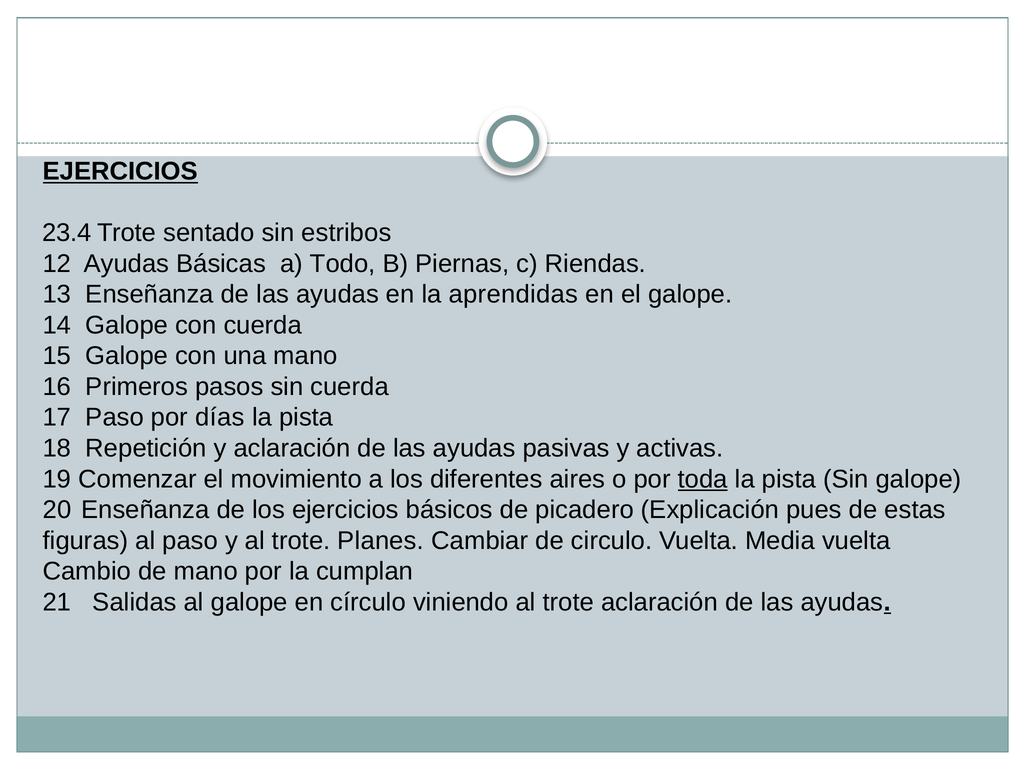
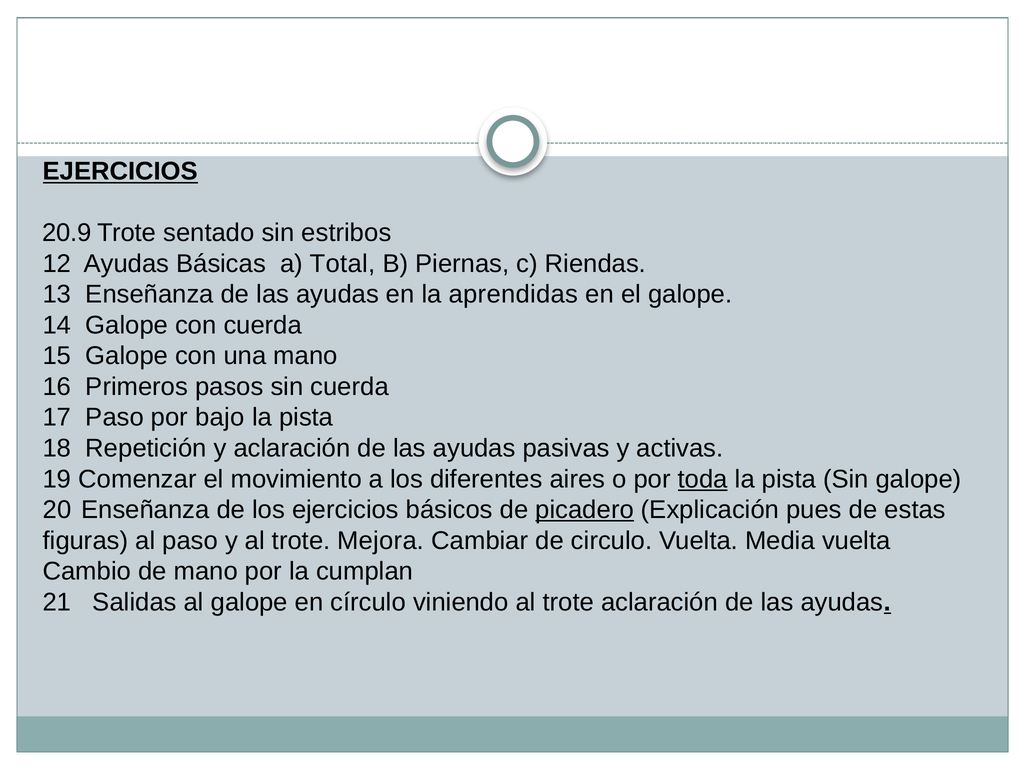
23.4: 23.4 -> 20.9 (67, 233)
Todo: Todo -> Total (343, 264)
días: días -> bajo (220, 418)
picadero underline: none -> present (585, 510)
Planes: Planes -> Mejora (381, 541)
